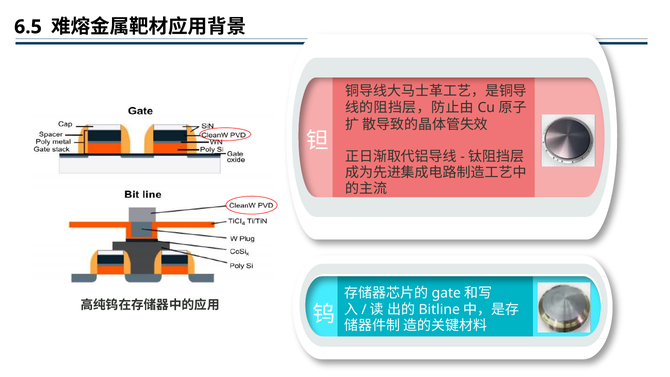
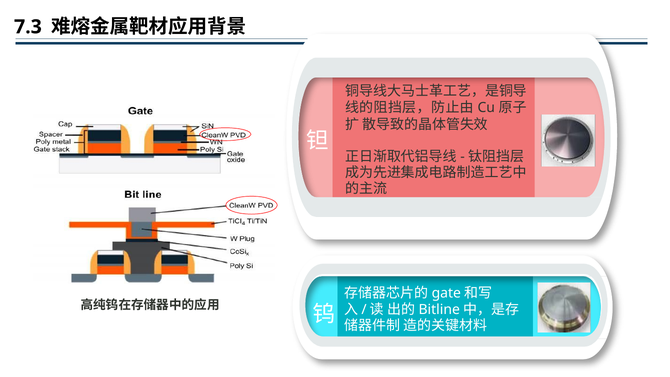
6.5: 6.5 -> 7.3 (28, 27)
